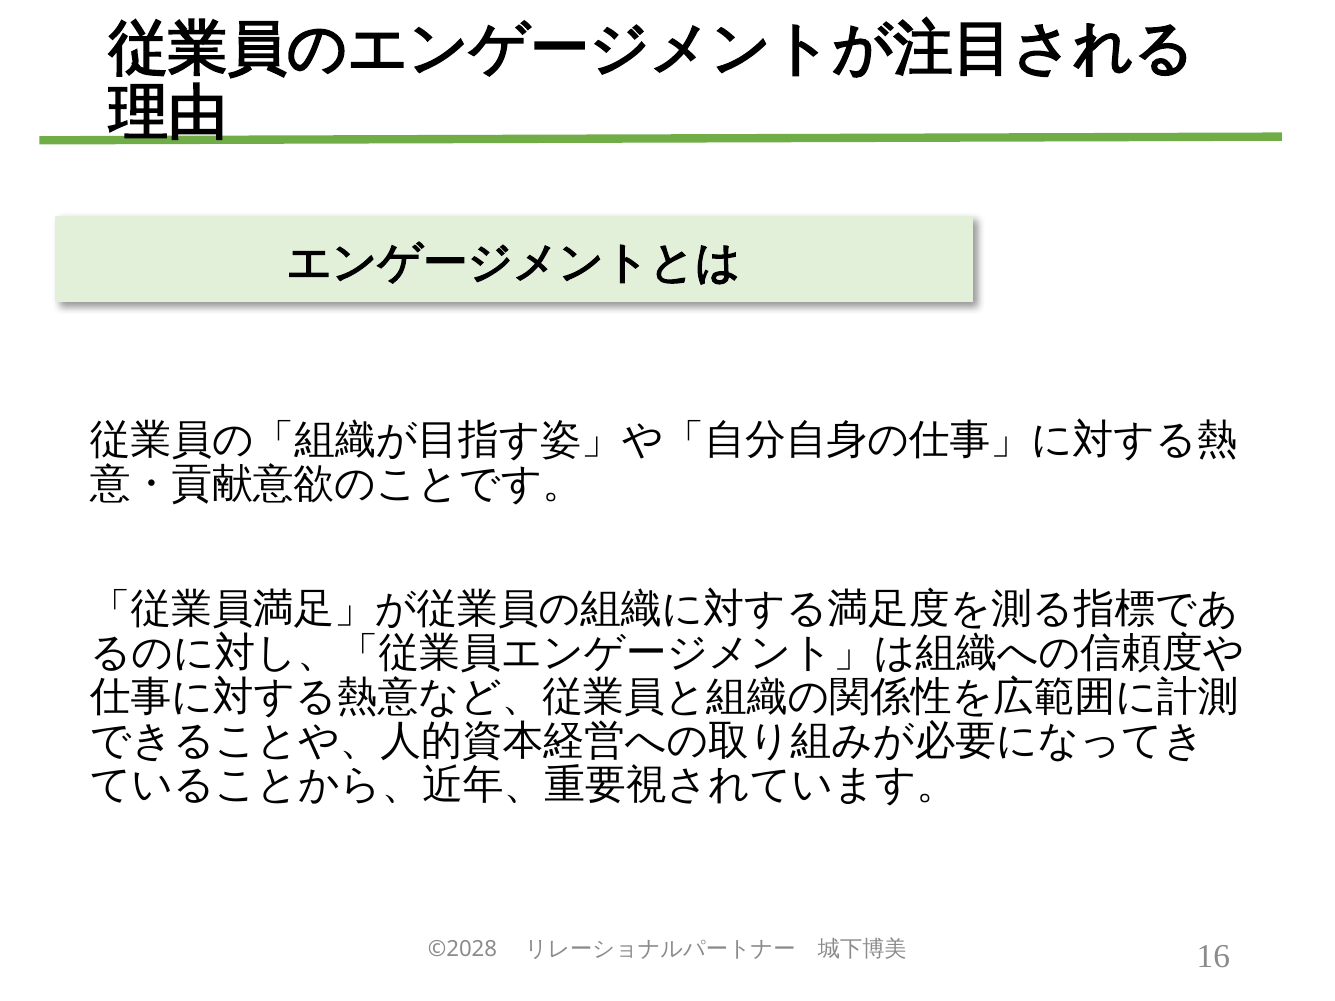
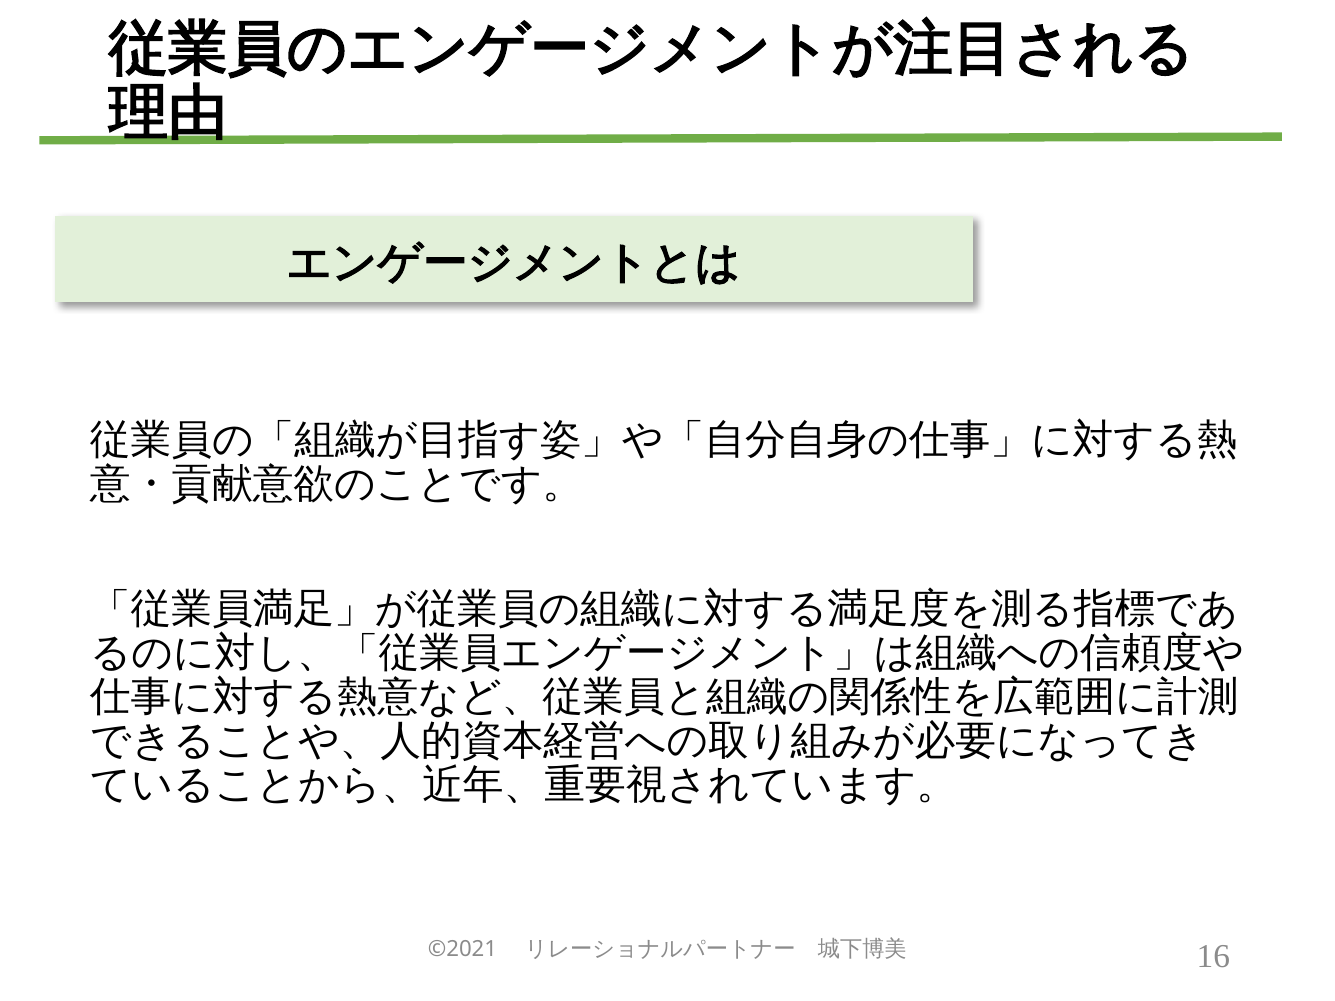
©2028: ©2028 -> ©2021 (462, 950)
